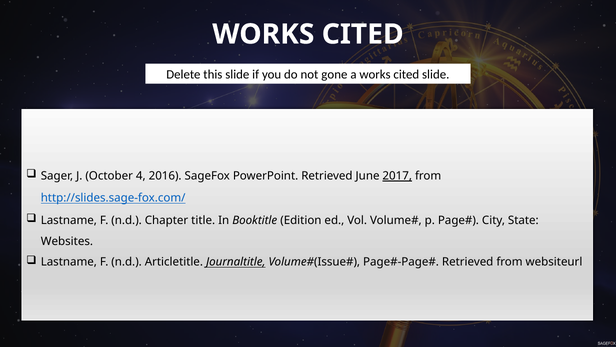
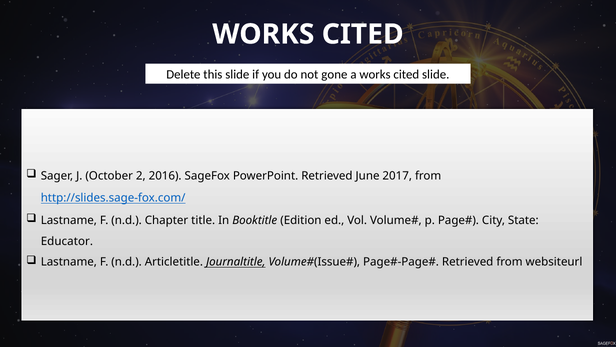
4: 4 -> 2 (141, 176)
2017 underline: present -> none (397, 176)
Websites: Websites -> Educator (67, 241)
